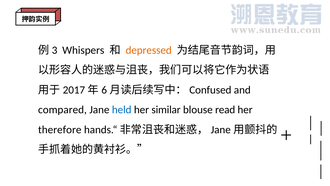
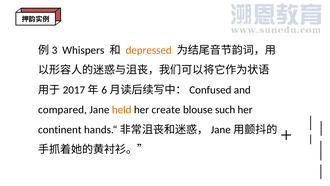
held colour: blue -> orange (122, 110)
similar: similar -> create (166, 110)
read: read -> such (225, 110)
therefore: therefore -> continent (60, 129)
